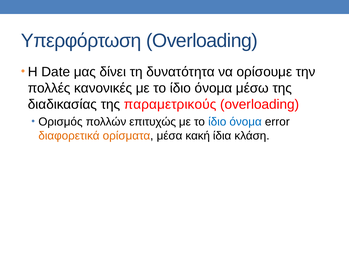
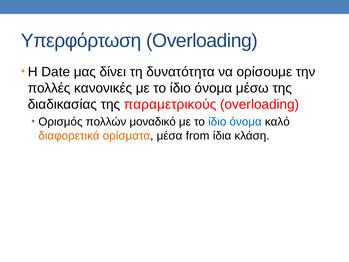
επιτυχώς: επιτυχώς -> μοναδικό (153, 122)
error: error -> καλό (277, 122)
κακή: κακή -> from (198, 136)
